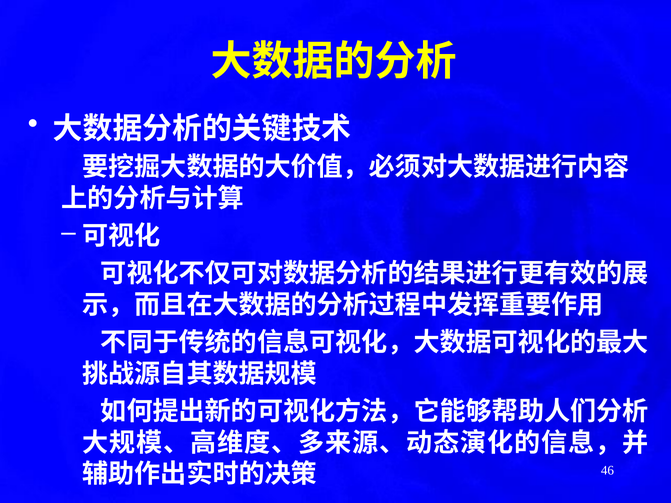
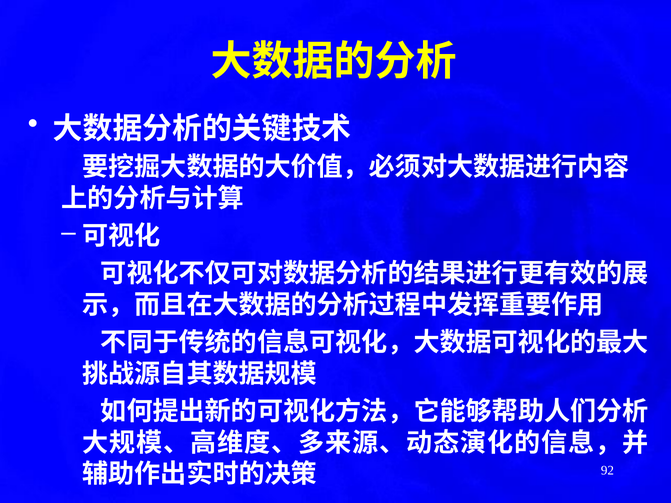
46: 46 -> 92 (607, 471)
